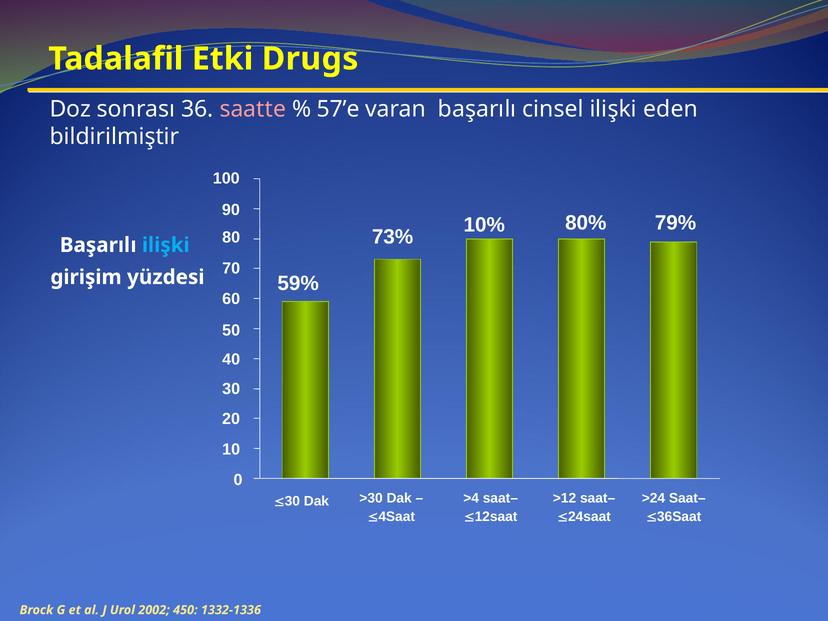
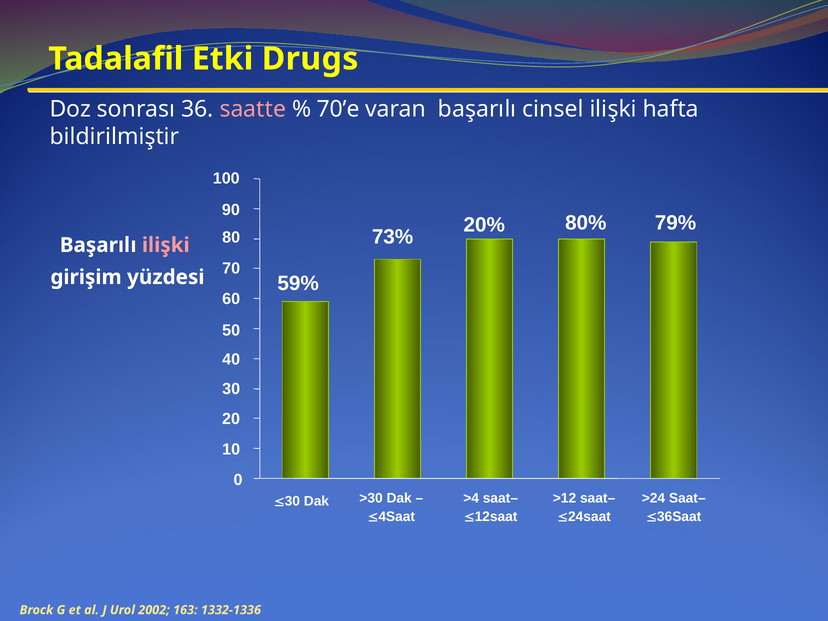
57’e: 57’e -> 70’e (338, 109)
eden: eden -> hafta (671, 109)
10%: 10% -> 20% (484, 225)
ilişki colour: light blue -> pink (166, 245)
450: 450 -> 163 (185, 610)
